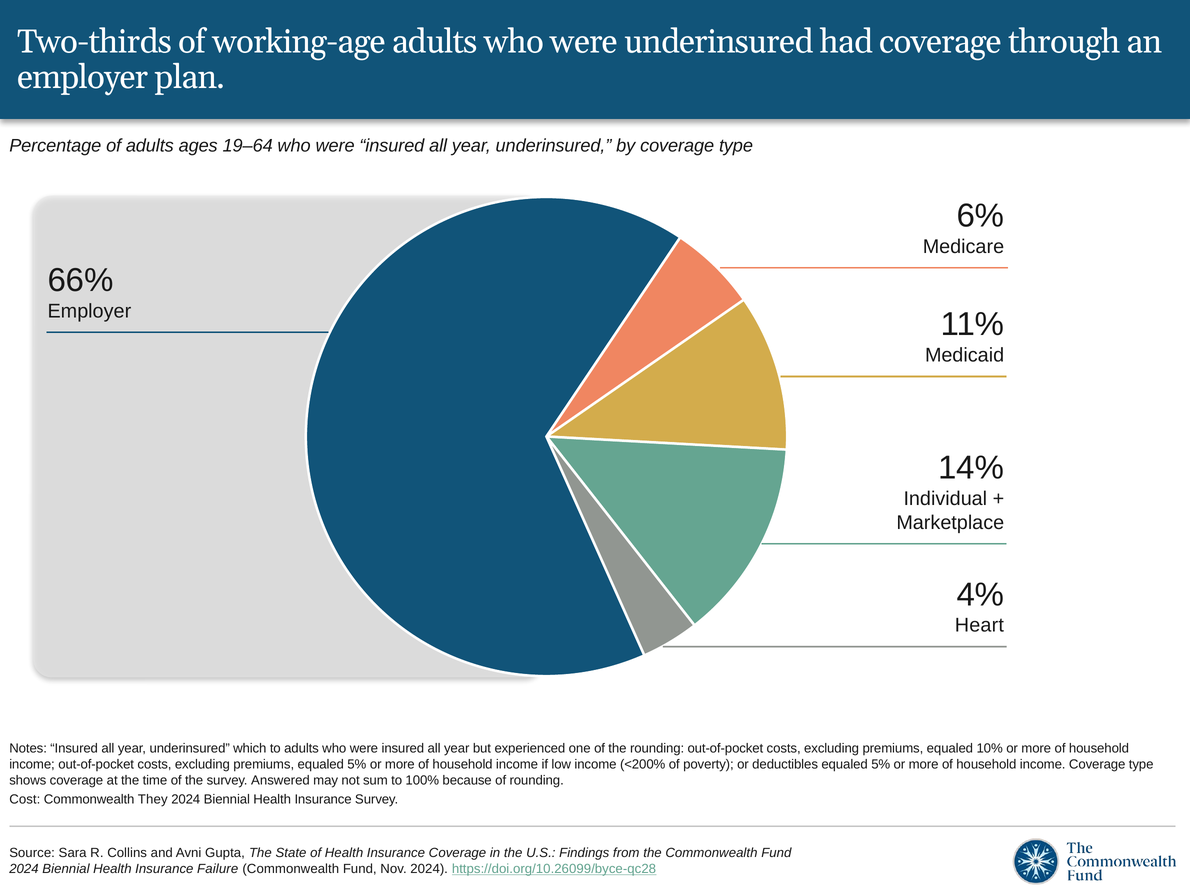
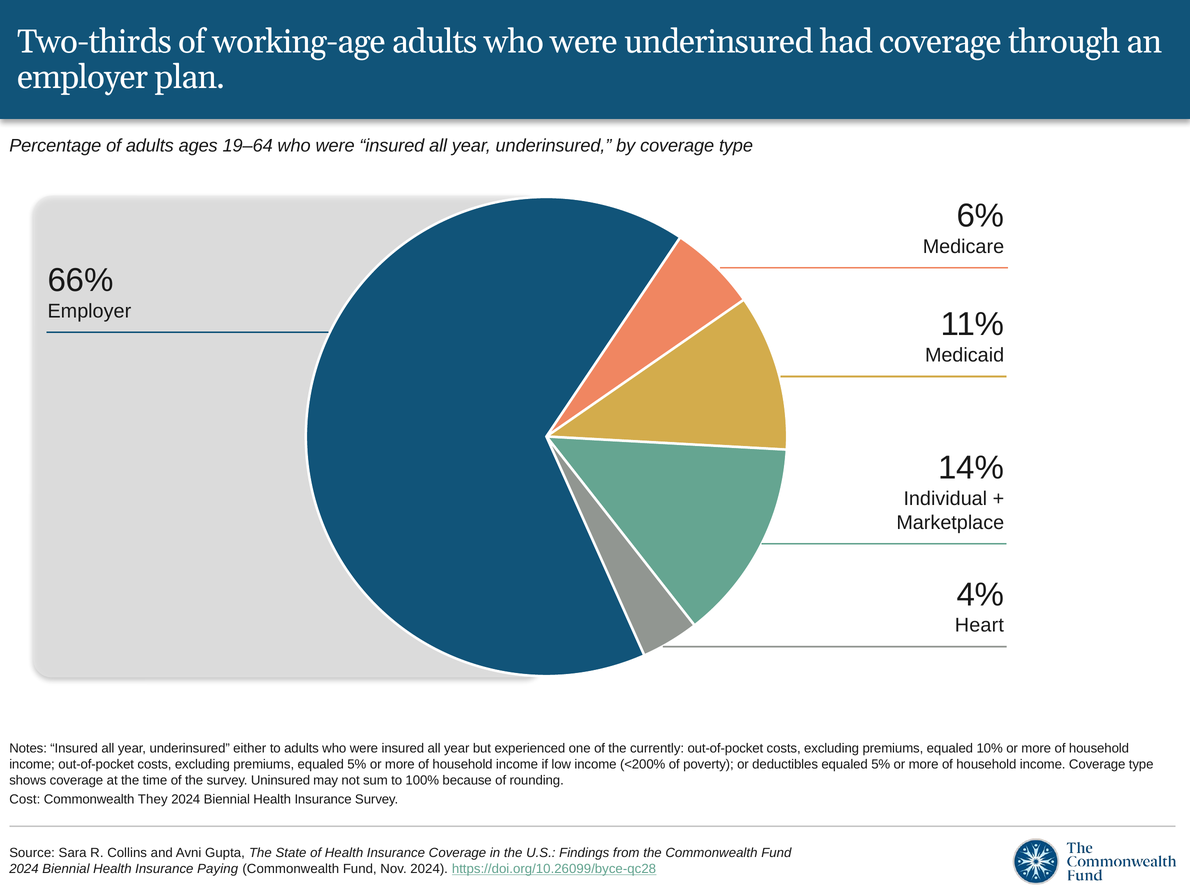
which: which -> either (250, 748)
the rounding: rounding -> currently (657, 748)
Answered: Answered -> Uninsured (281, 780)
Failure: Failure -> Paying (218, 868)
